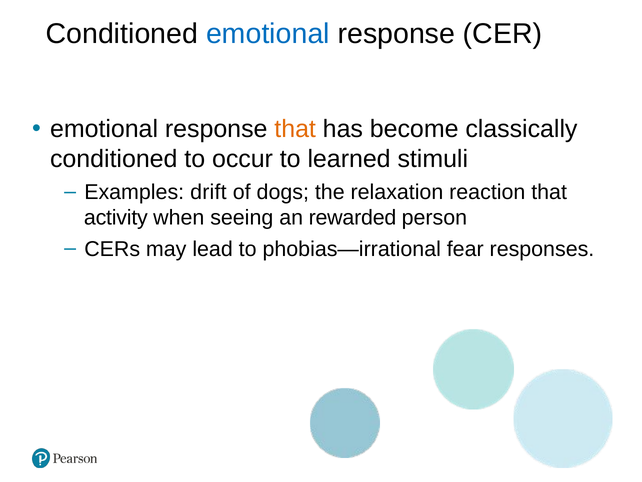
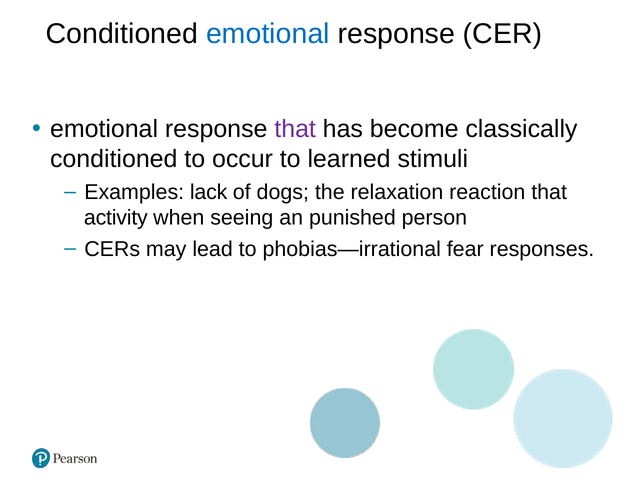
that colour: orange -> purple (295, 129)
drift: drift -> lack (209, 192)
rewarded: rewarded -> punished (352, 218)
